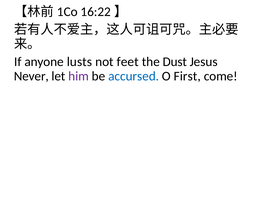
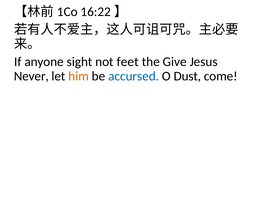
lusts: lusts -> sight (80, 62)
Dust: Dust -> Give (175, 62)
him colour: purple -> orange (79, 76)
First: First -> Dust (187, 76)
